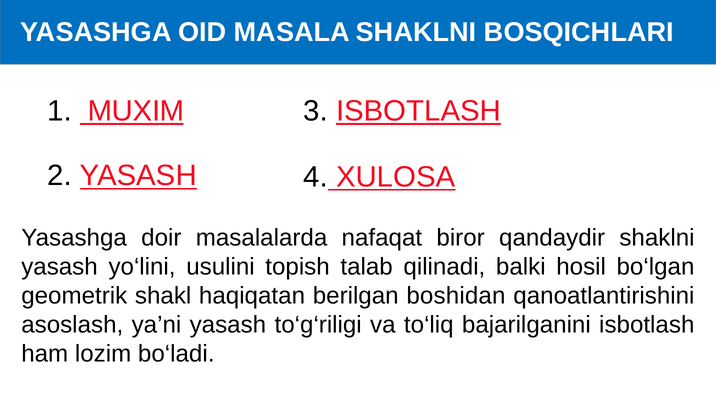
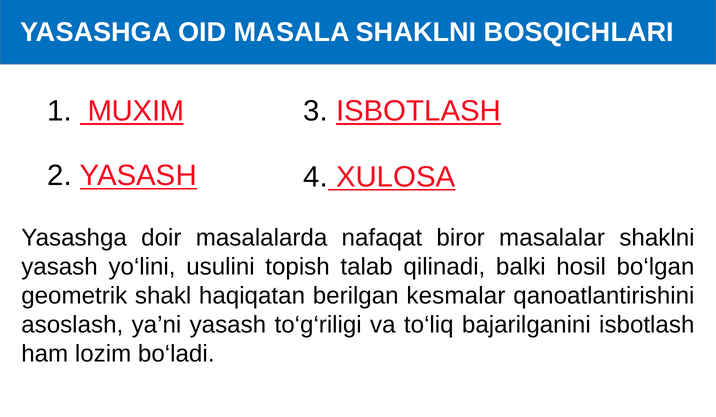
qandaydir: qandaydir -> masalalar (552, 238)
boshidan: boshidan -> kesmalar (456, 296)
